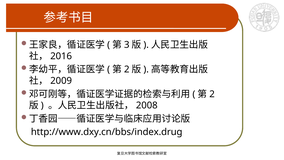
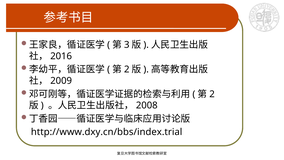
http://www.dxy.cn/bbs/index.drug: http://www.dxy.cn/bbs/index.drug -> http://www.dxy.cn/bbs/index.trial (107, 132)
